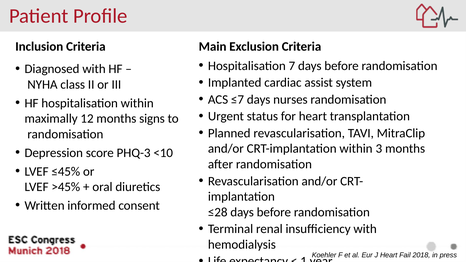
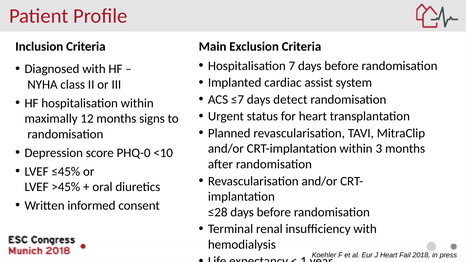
nurses: nurses -> detect (290, 100)
PHQ-3: PHQ-3 -> PHQ-0 (134, 153)
